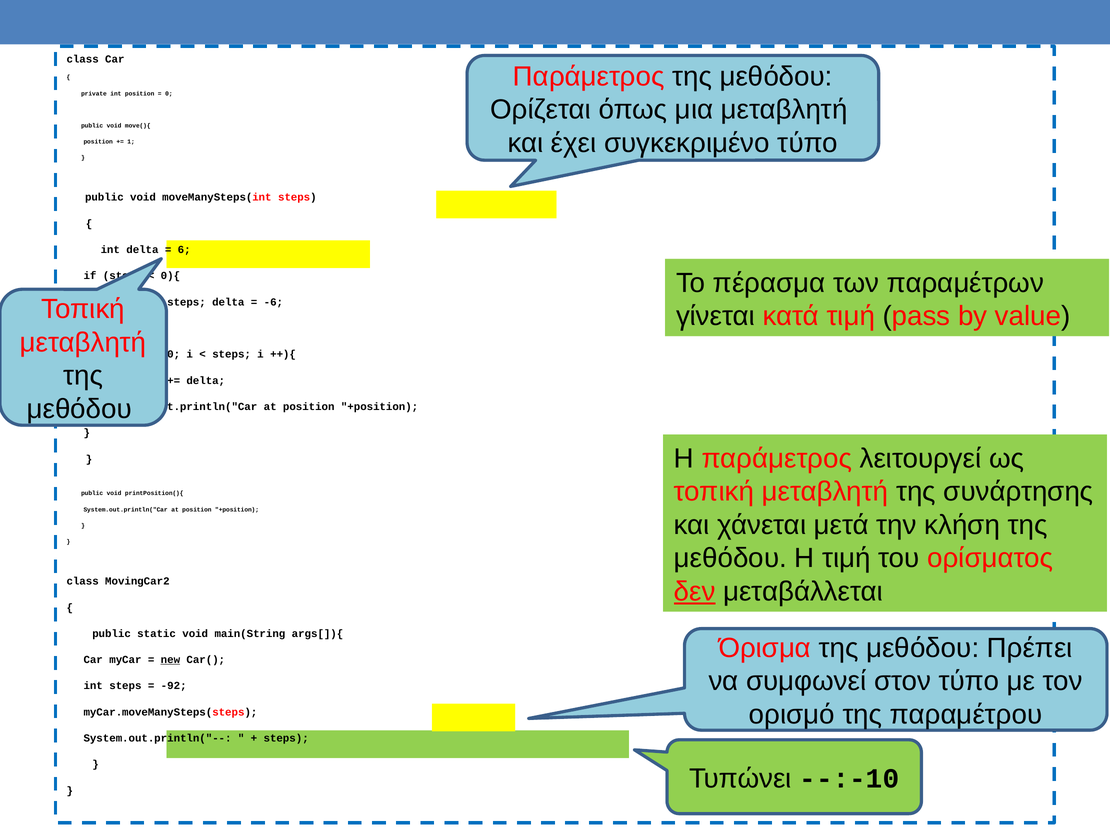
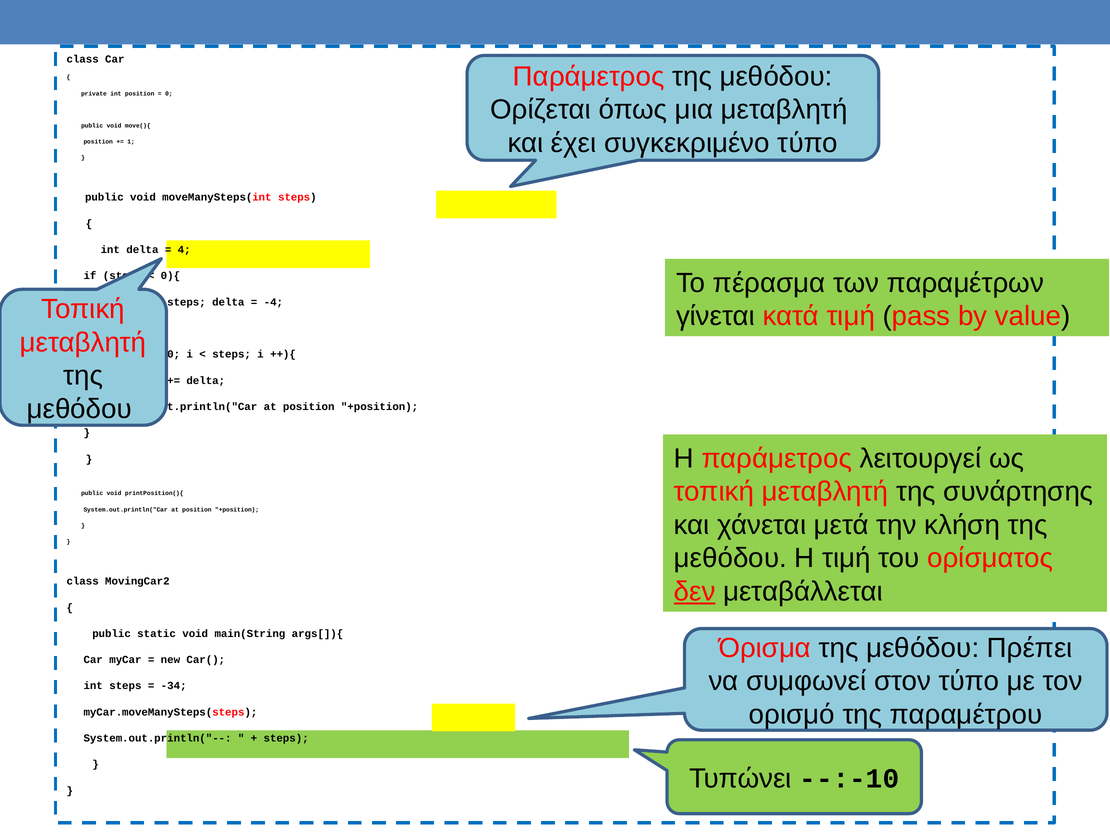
6: 6 -> 4 (184, 250)
-6: -6 -> -4 (273, 302)
new underline: present -> none (170, 660)
-92: -92 -> -34 (174, 686)
